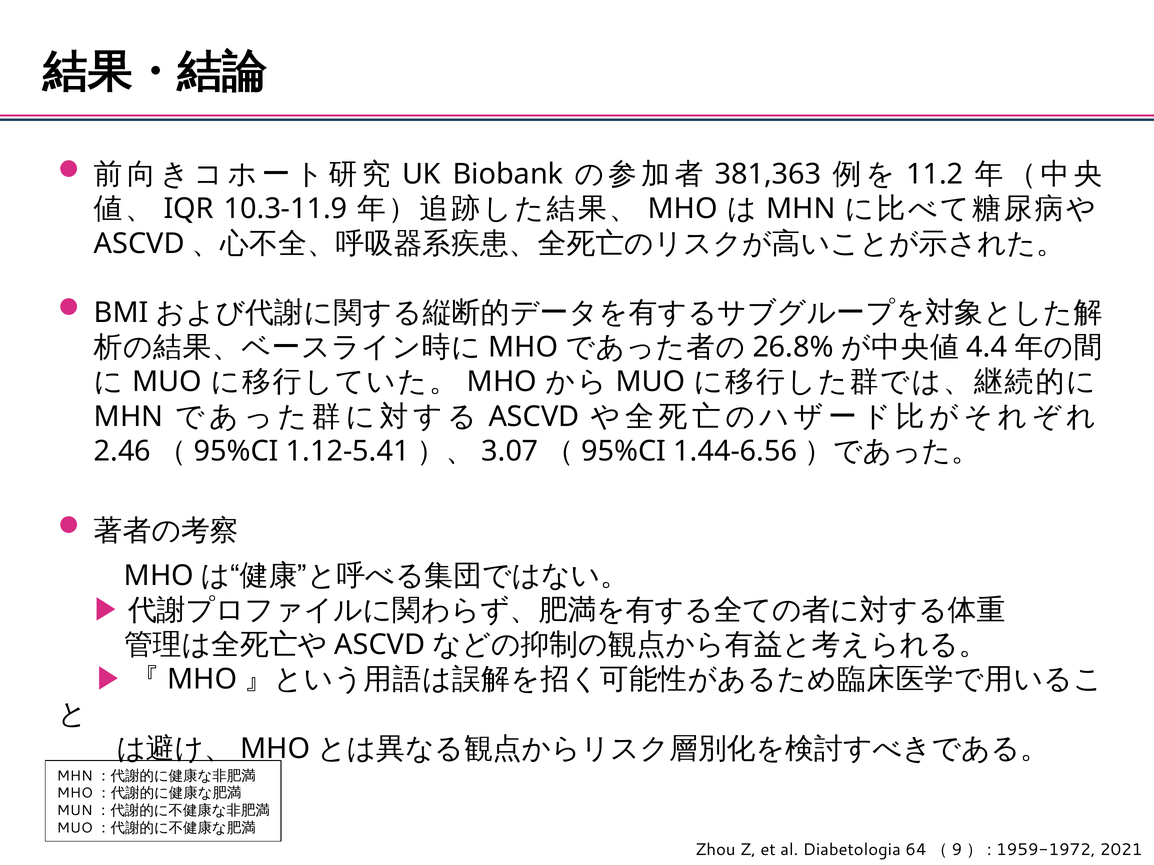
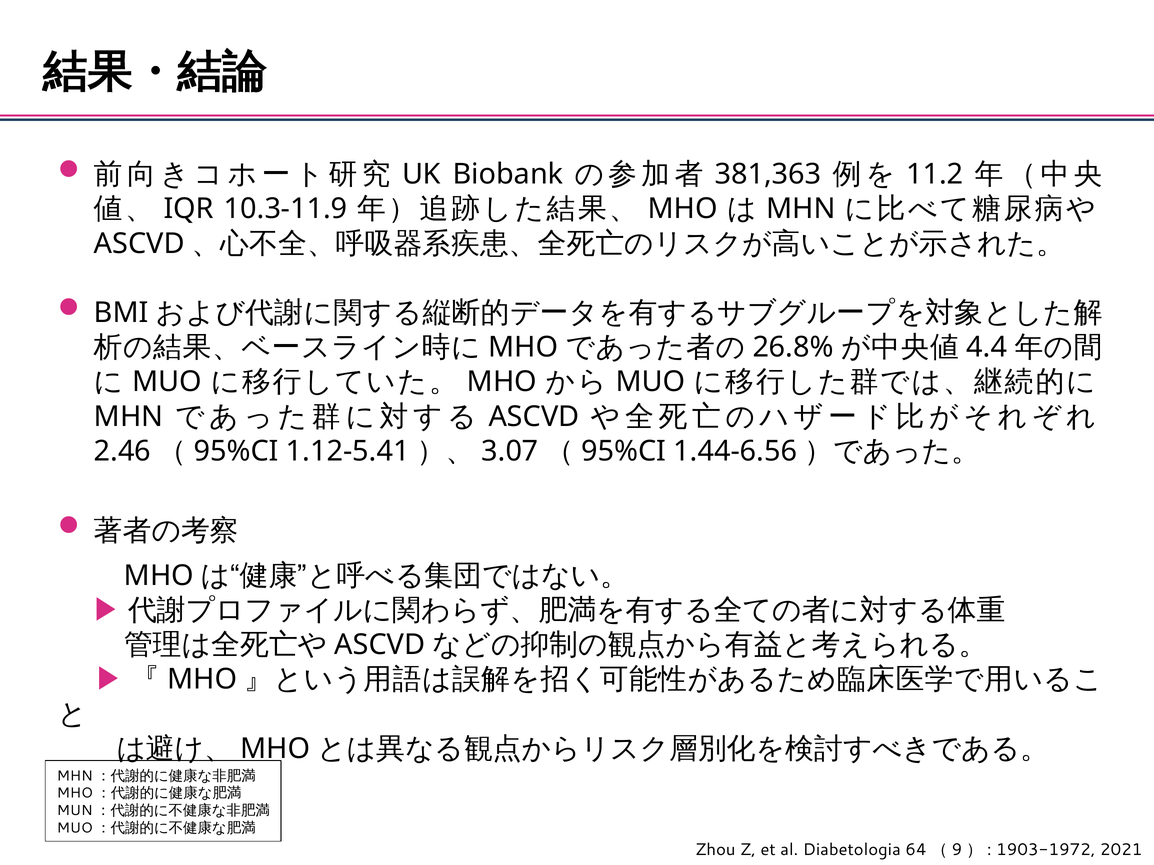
1959-1972: 1959-1972 -> 1903-1972 (1046, 850)
